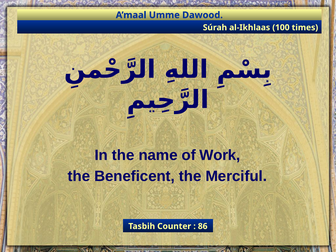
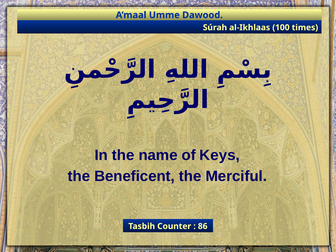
Work: Work -> Keys (220, 155)
